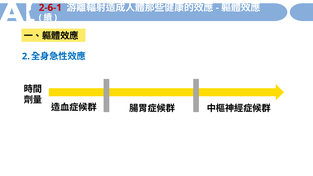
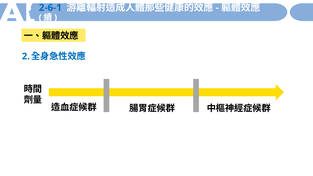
2-6-1 colour: red -> blue (50, 8)
